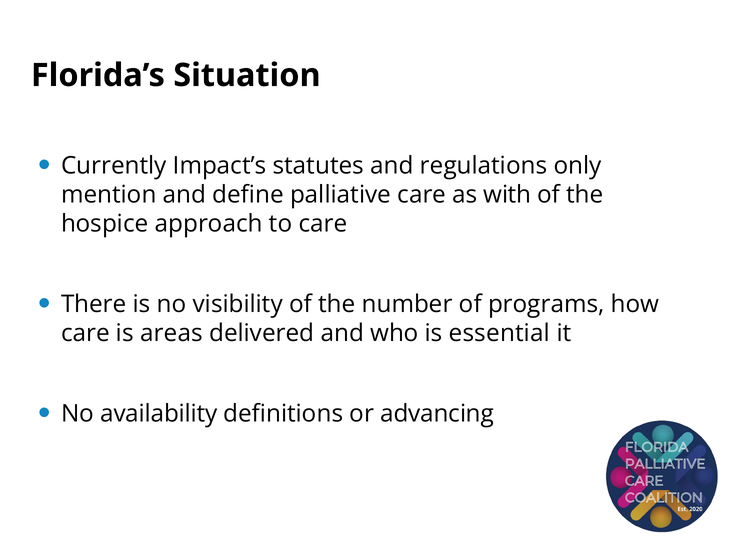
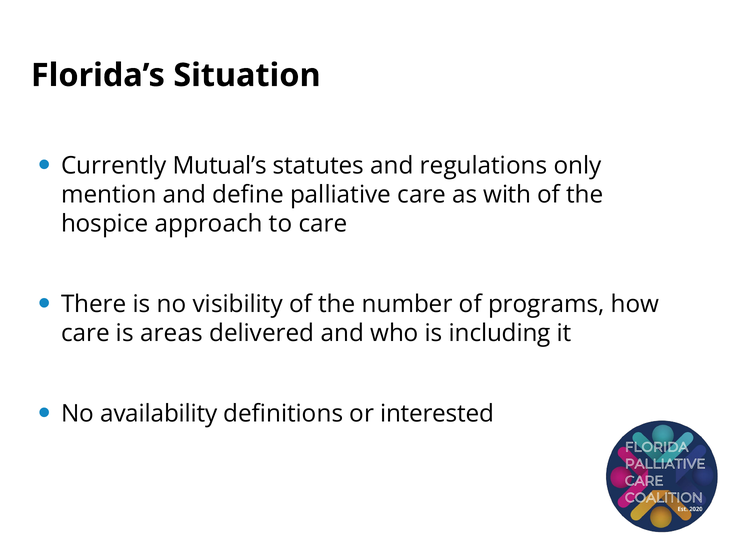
Impact’s: Impact’s -> Mutual’s (220, 166)
essential: essential -> including (500, 334)
advancing: advancing -> interested (437, 414)
